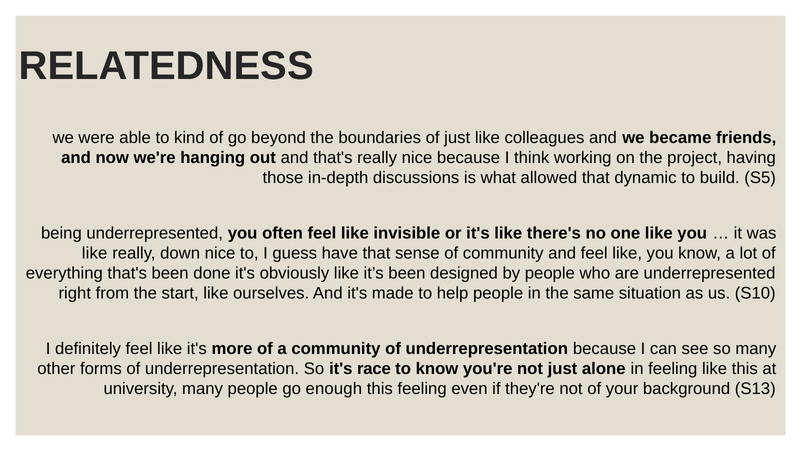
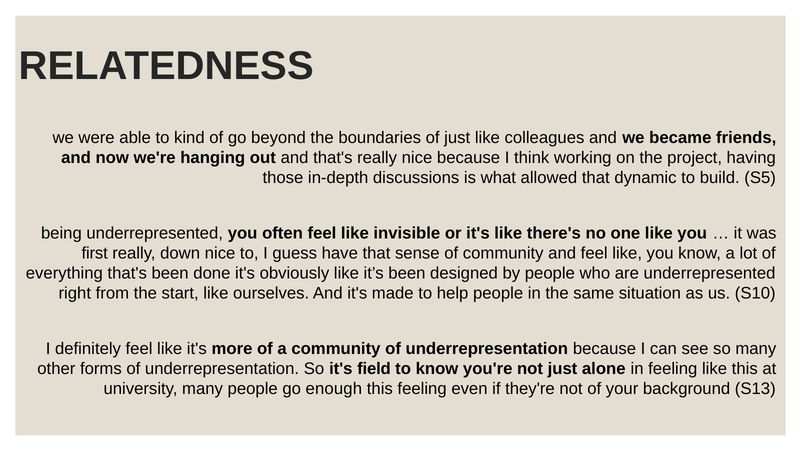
like: like -> first (95, 253)
race: race -> field (374, 368)
